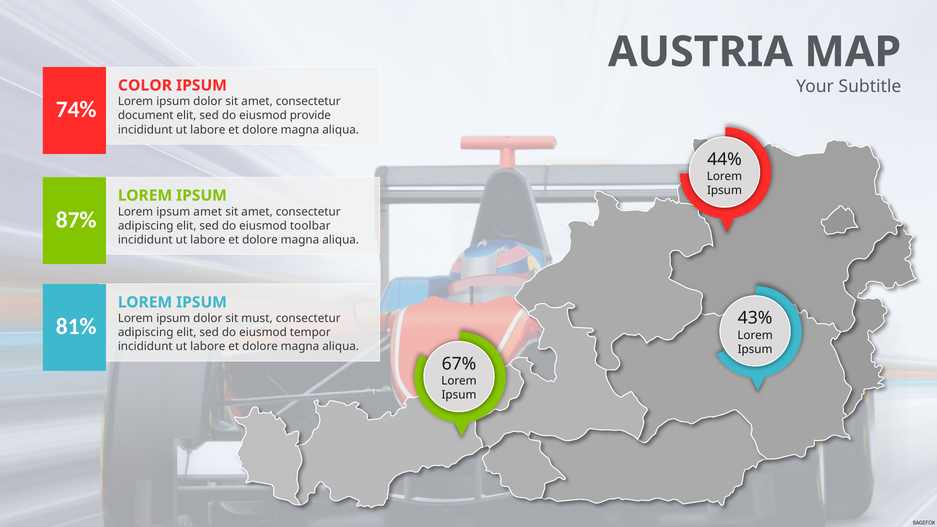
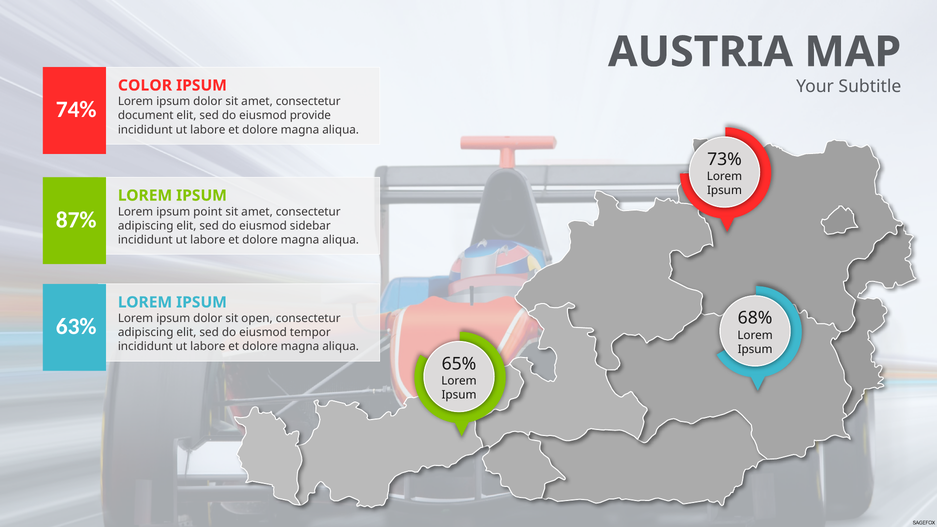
44%: 44% -> 73% (724, 159)
ipsum amet: amet -> point (208, 212)
toolbar: toolbar -> sidebar (310, 226)
43%: 43% -> 68% (755, 318)
must: must -> open (257, 318)
81%: 81% -> 63% (76, 327)
67%: 67% -> 65% (459, 364)
